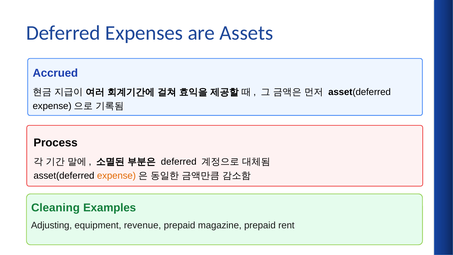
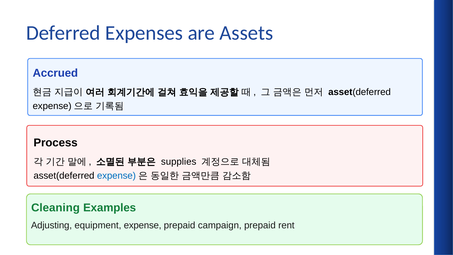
deferred: deferred -> supplies (179, 161)
expense colour: orange -> blue (116, 176)
equipment revenue: revenue -> expense (143, 225)
magazine: magazine -> campaign (220, 225)
